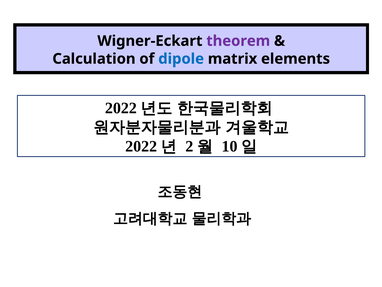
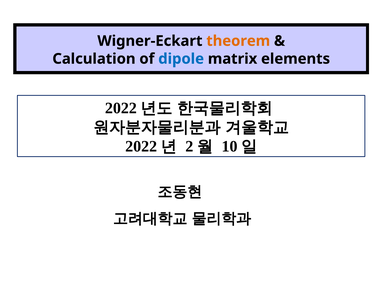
theorem colour: purple -> orange (238, 41)
